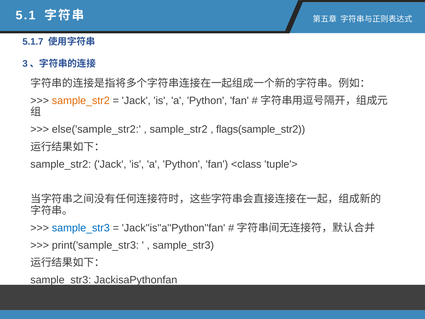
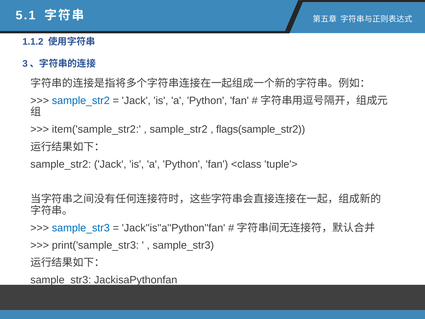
5.1.7: 5.1.7 -> 1.1.2 (33, 42)
sample_str2 colour: orange -> blue (81, 101)
else('sample_str2: else('sample_str2 -> item('sample_str2 (96, 129)
